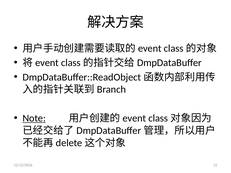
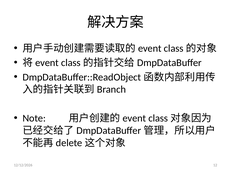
Note underline: present -> none (34, 118)
